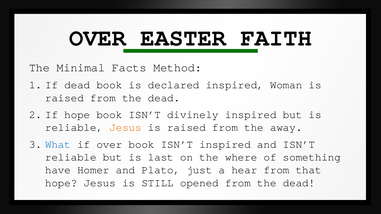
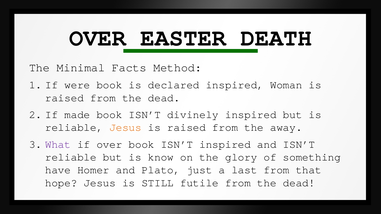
FAITH: FAITH -> DEATH (276, 38)
If dead: dead -> were (77, 85)
If hope: hope -> made (77, 115)
What colour: blue -> purple (58, 144)
last: last -> know (161, 157)
where: where -> glory (241, 157)
hear: hear -> last (244, 170)
opened: opened -> futile (199, 183)
